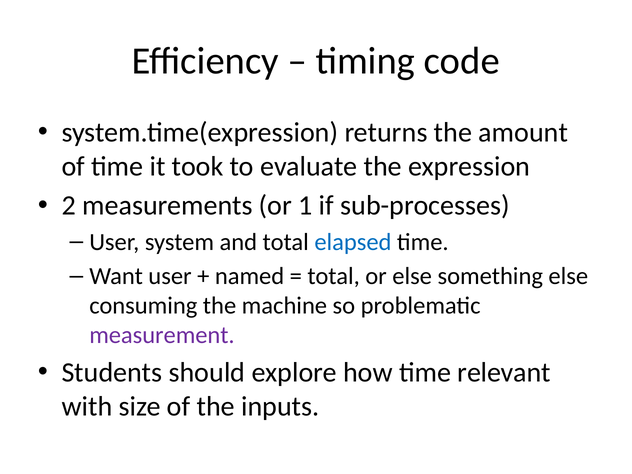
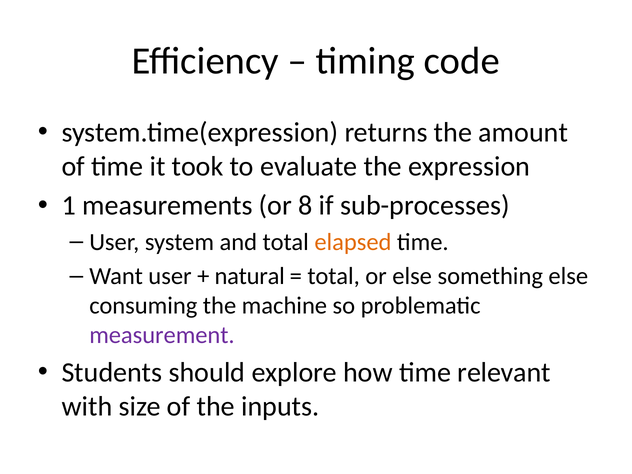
2: 2 -> 1 (69, 206)
1: 1 -> 8 (305, 206)
elapsed colour: blue -> orange (353, 242)
named: named -> natural (250, 276)
